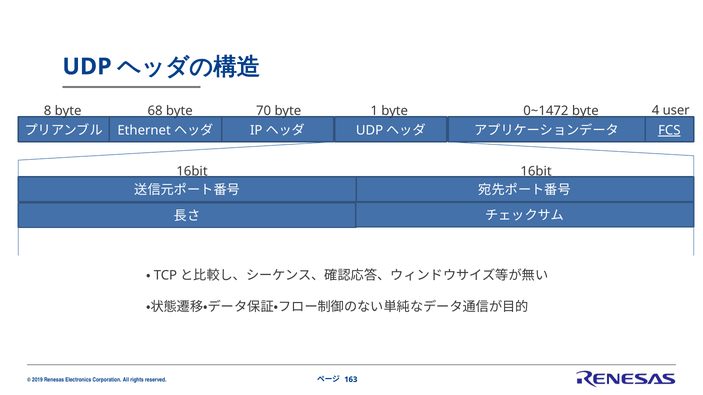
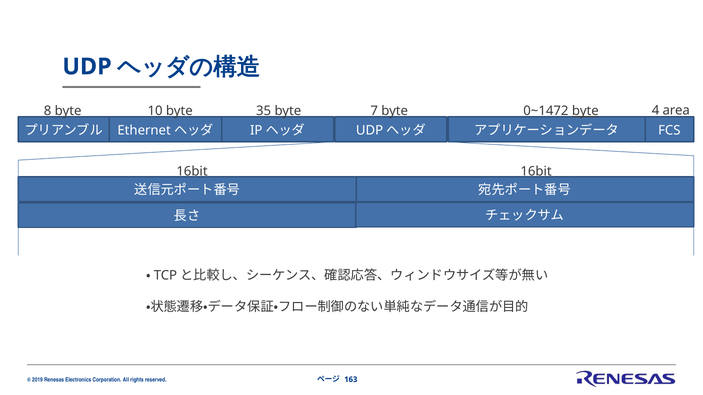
68: 68 -> 10 (155, 111)
70: 70 -> 35 (264, 111)
1: 1 -> 7 (374, 111)
user: user -> area (676, 111)
FCS underline: present -> none (669, 130)
